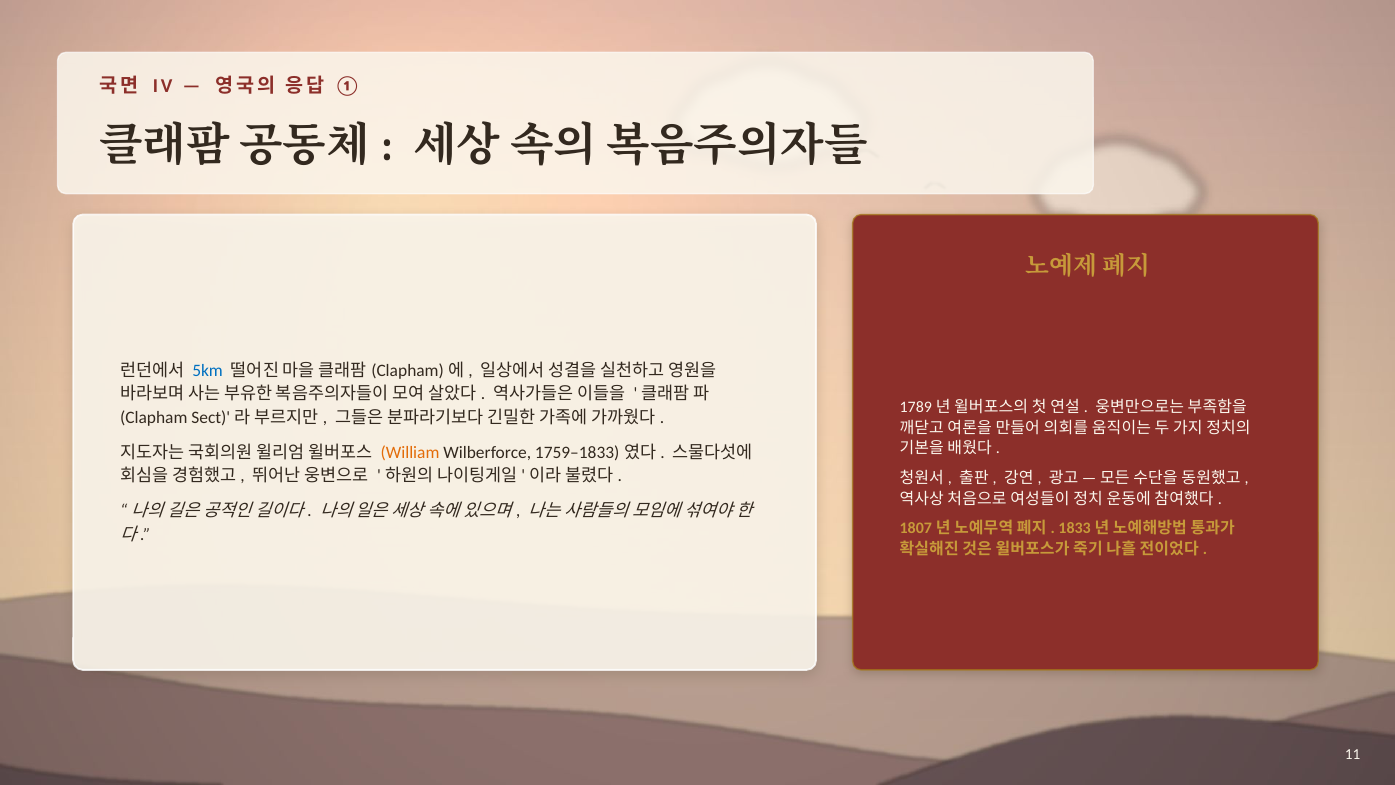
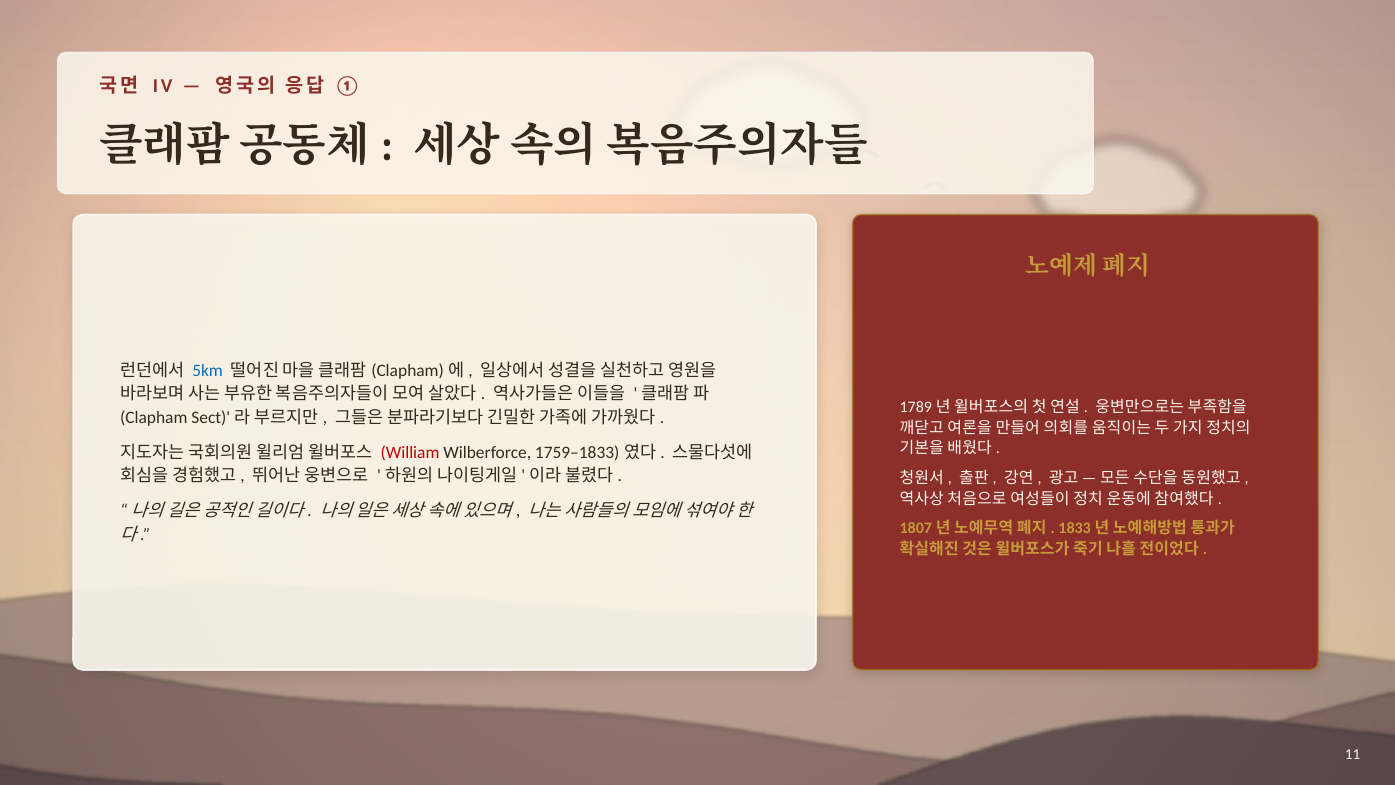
William colour: orange -> red (410, 452)
